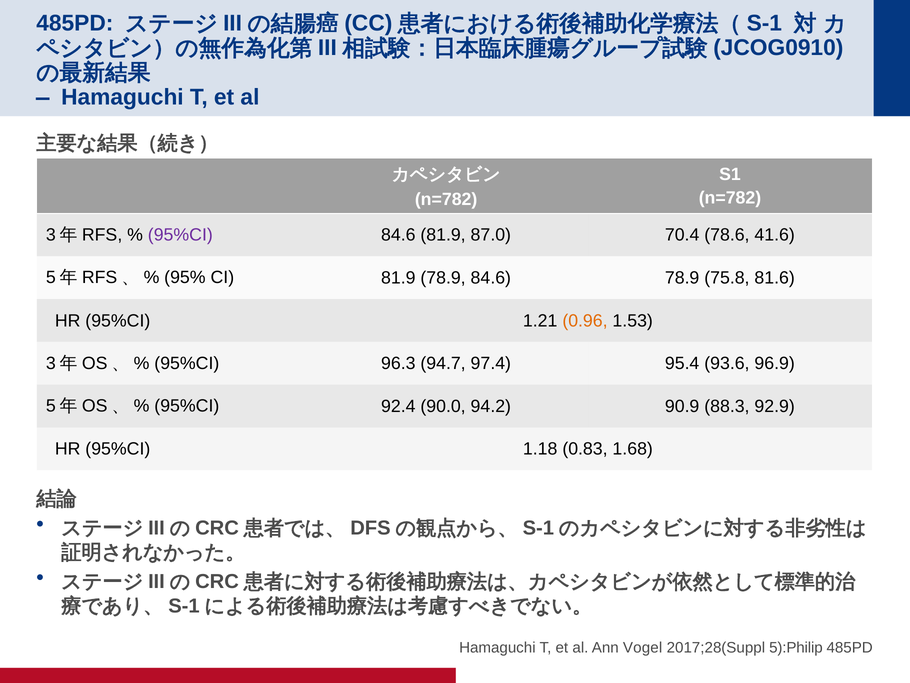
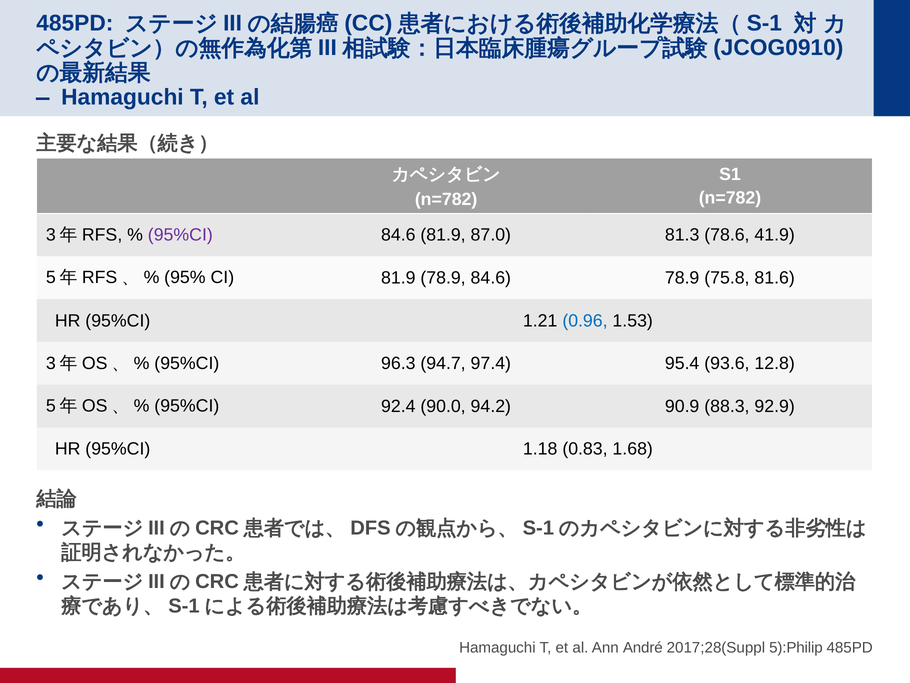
70.4: 70.4 -> 81.3 (682, 235)
41.6: 41.6 -> 41.9 (775, 235)
0.96 colour: orange -> blue (585, 320)
96.9: 96.9 -> 12.8 (775, 363)
Vogel: Vogel -> André (643, 647)
